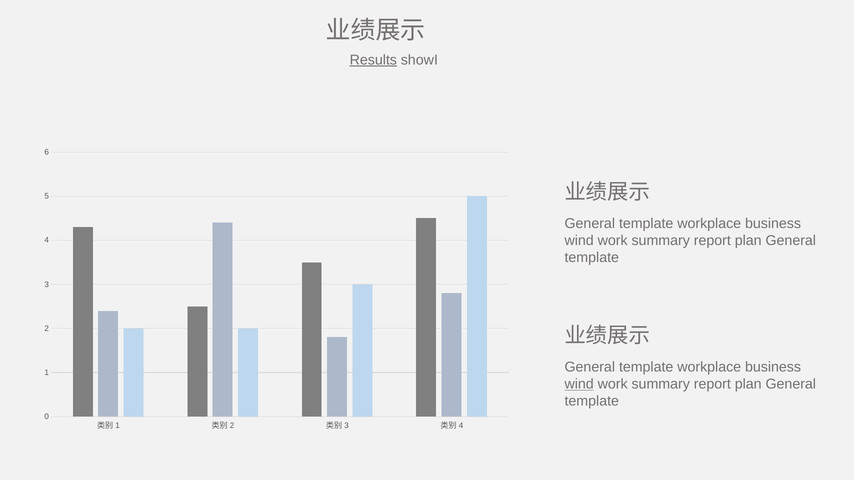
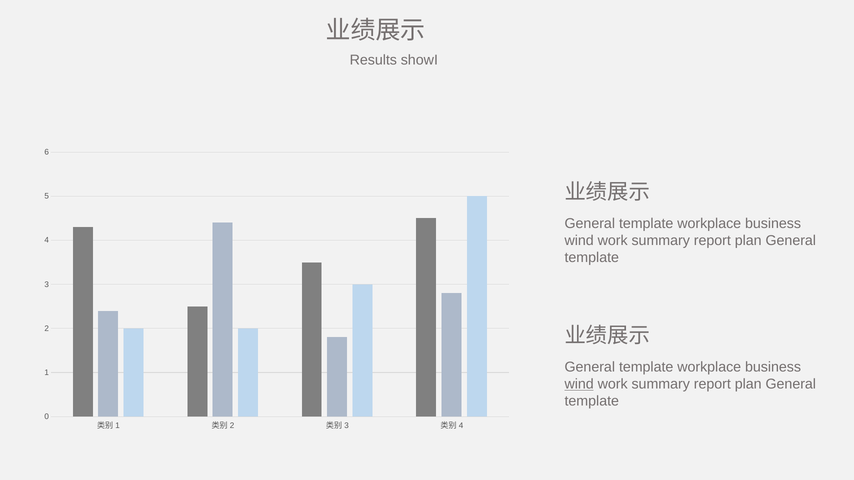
Results underline: present -> none (373, 60)
